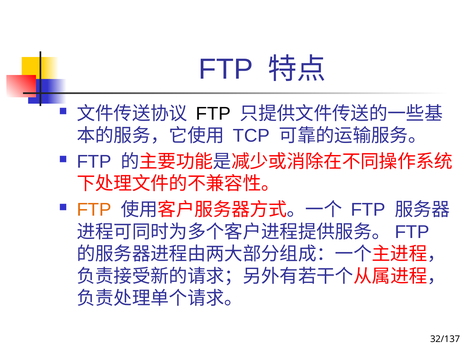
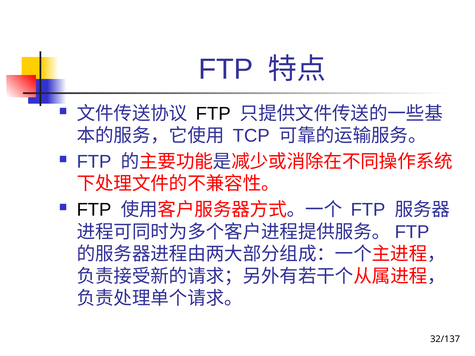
FTP colour: orange -> black (94, 210)
